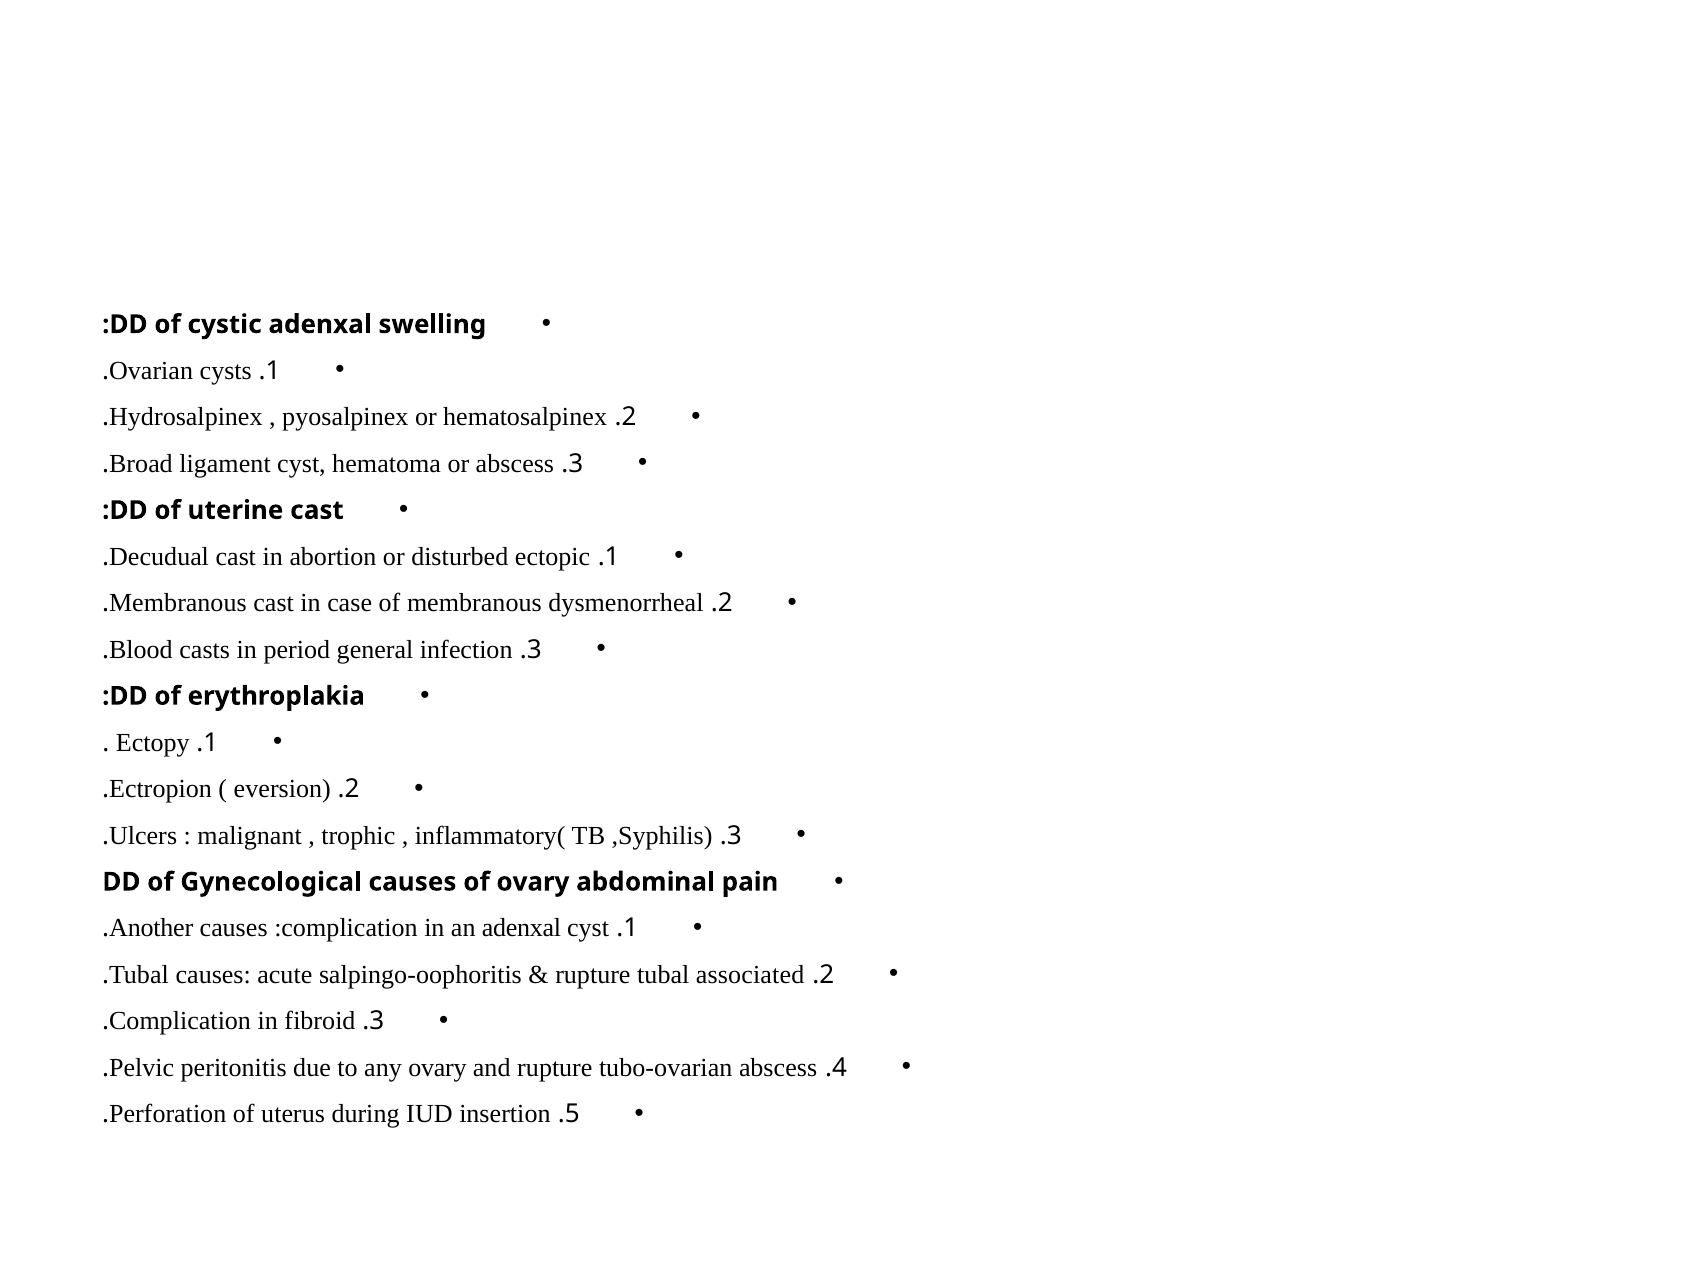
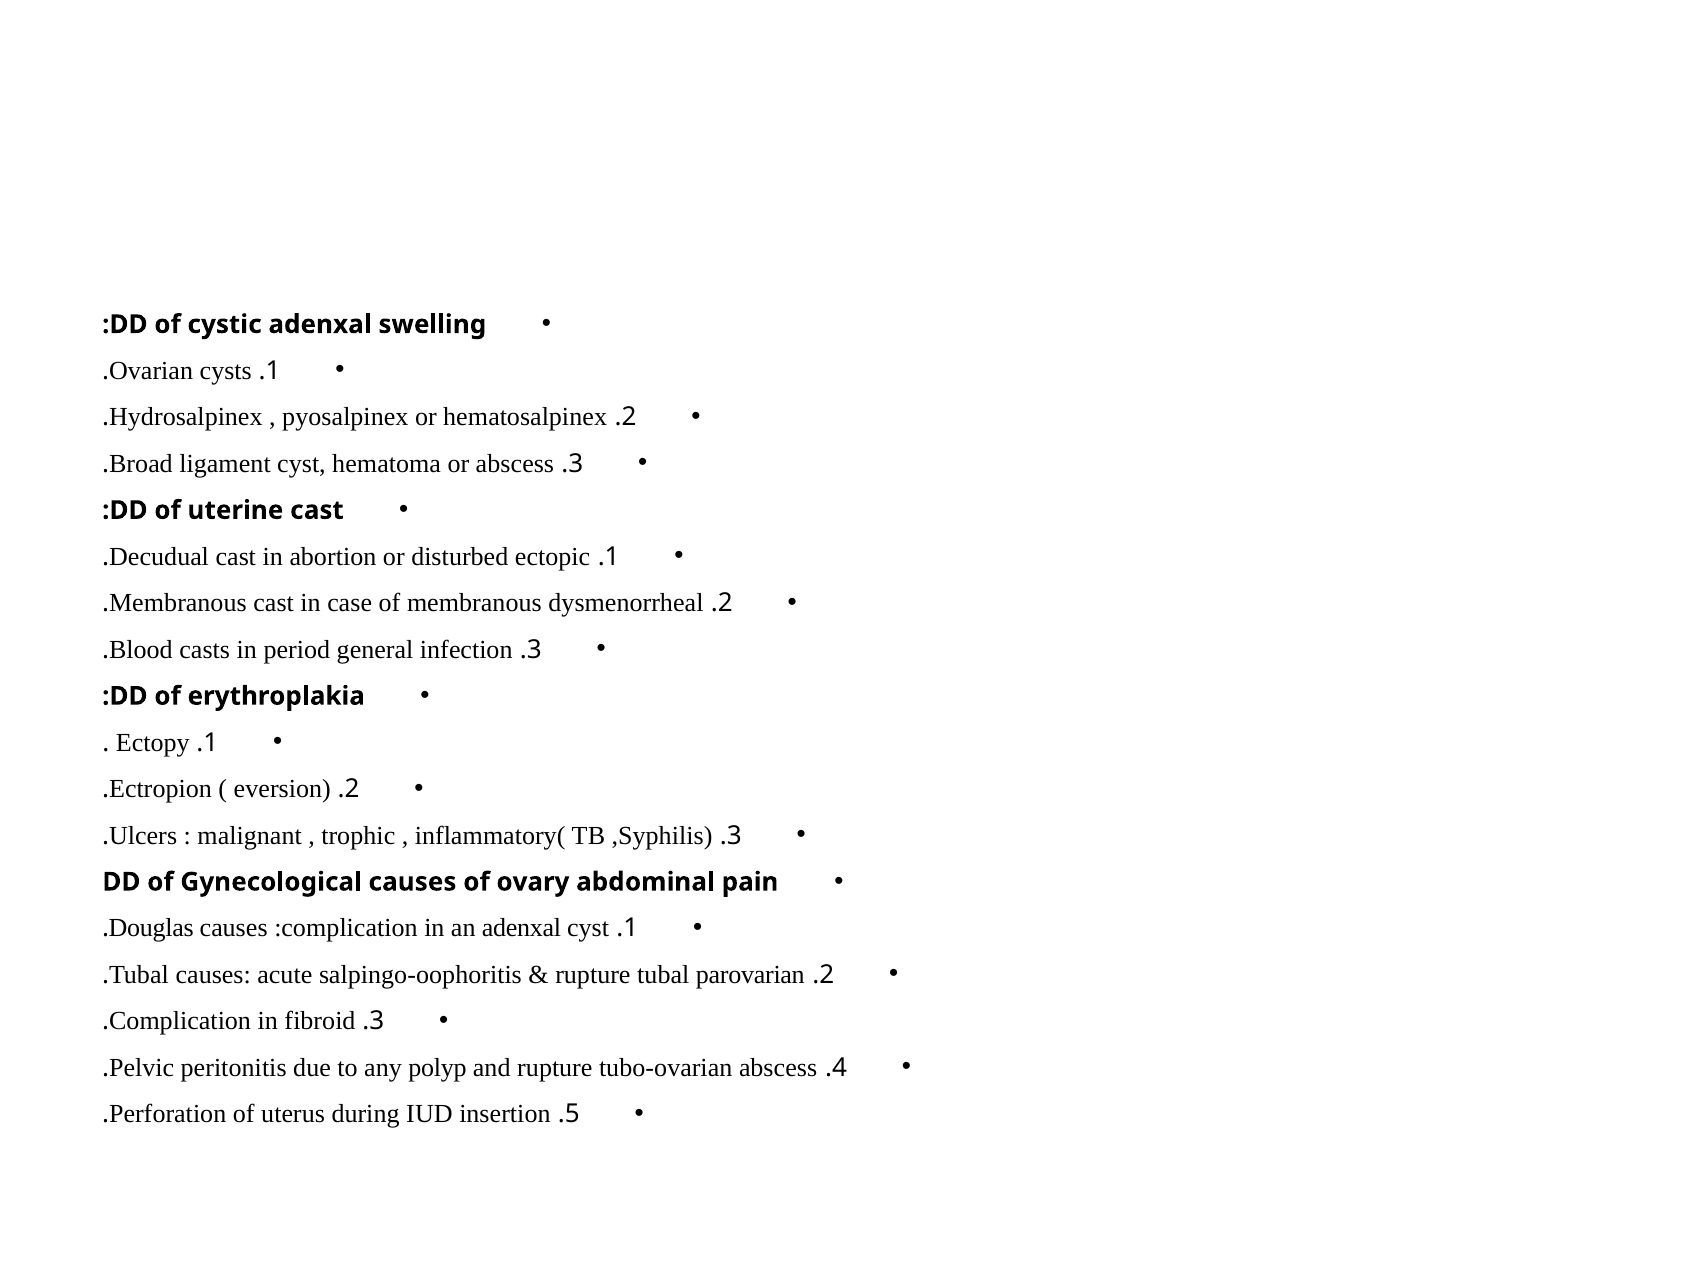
Another: Another -> Douglas (151, 928)
associated: associated -> parovarian (750, 975)
any ovary: ovary -> polyp (437, 1068)
